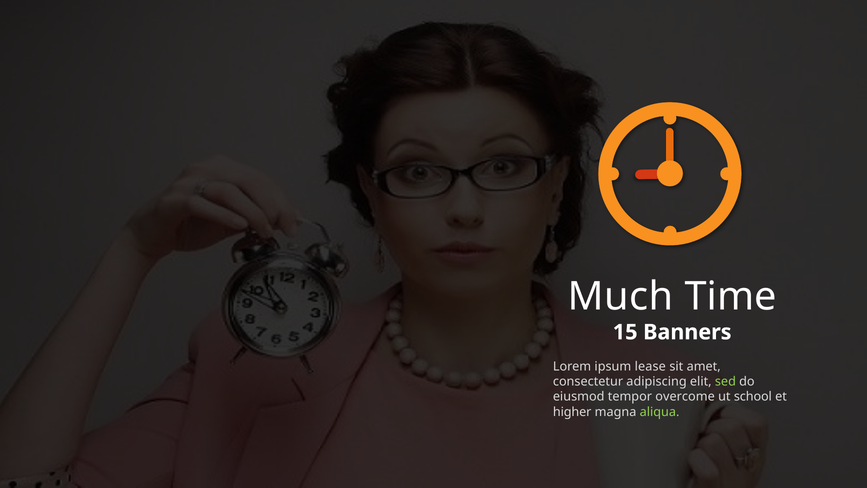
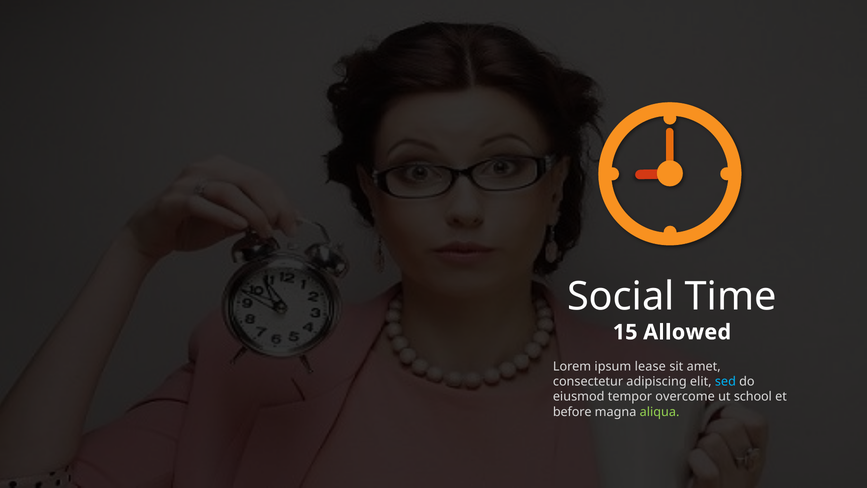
Much: Much -> Social (621, 296)
Banners: Banners -> Allowed (687, 332)
sed colour: light green -> light blue (725, 381)
higher: higher -> before (572, 412)
